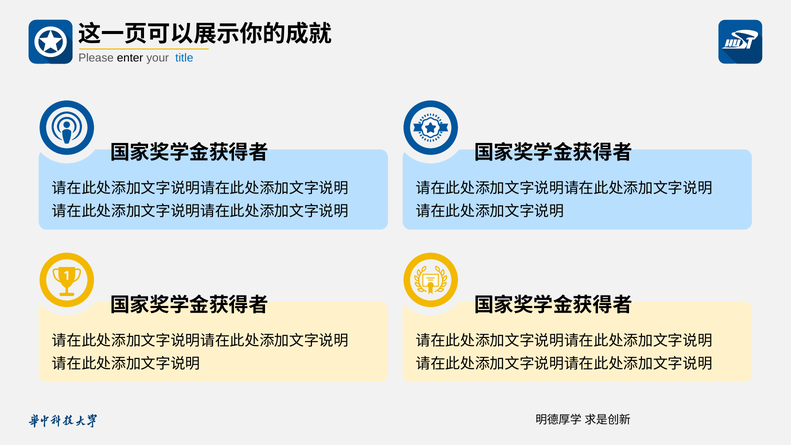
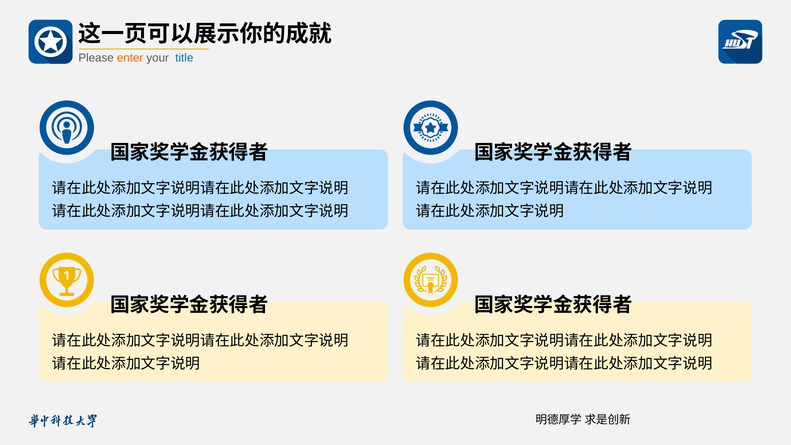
enter colour: black -> orange (130, 58)
